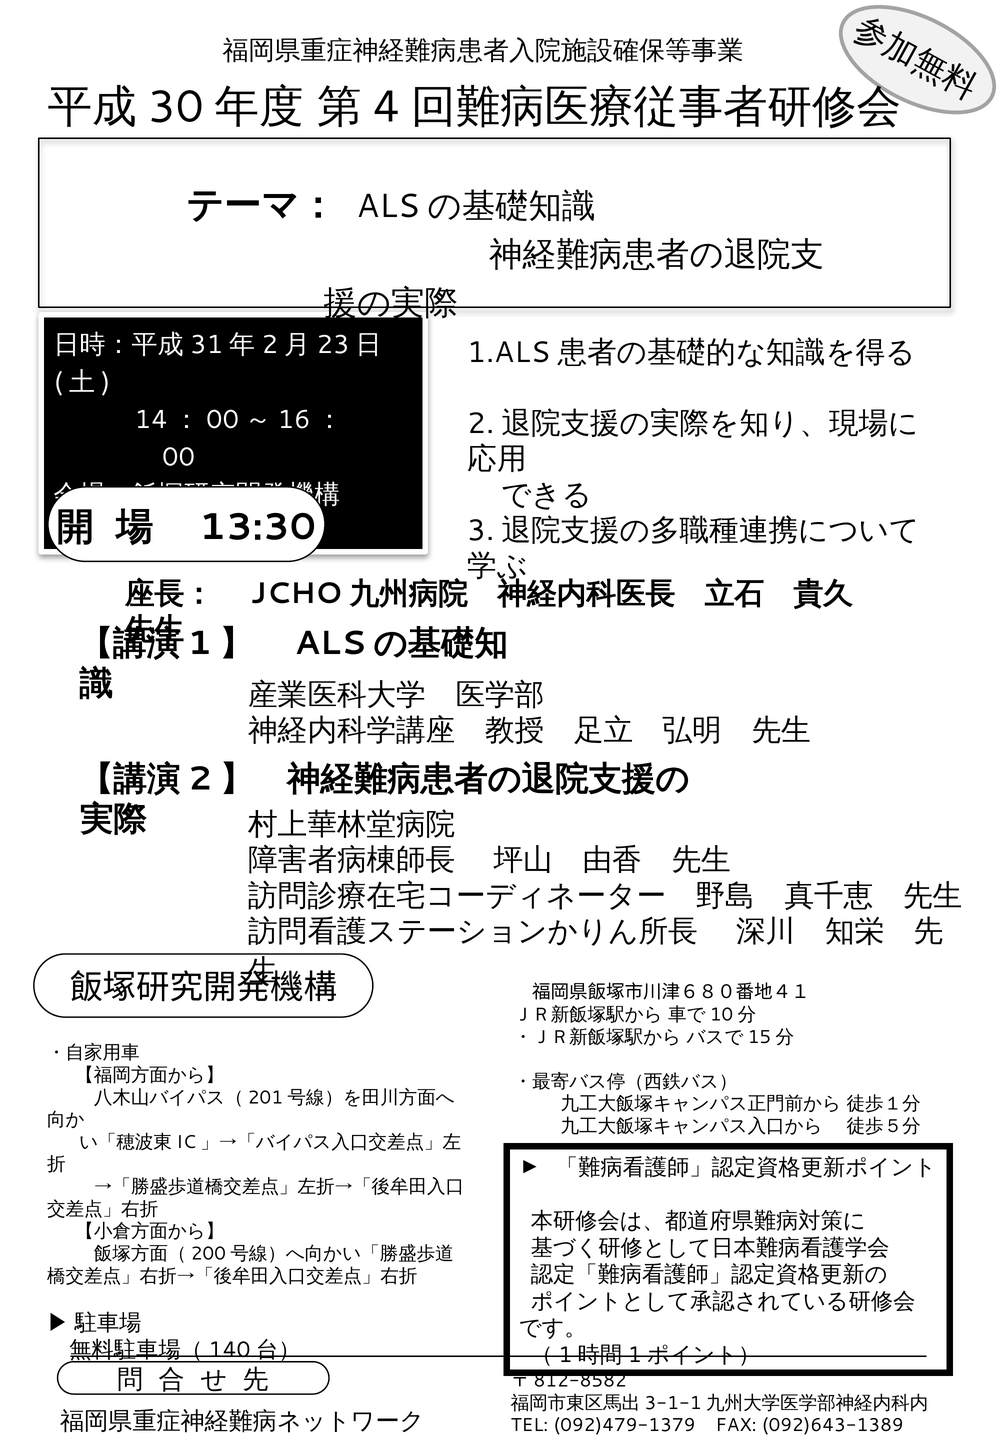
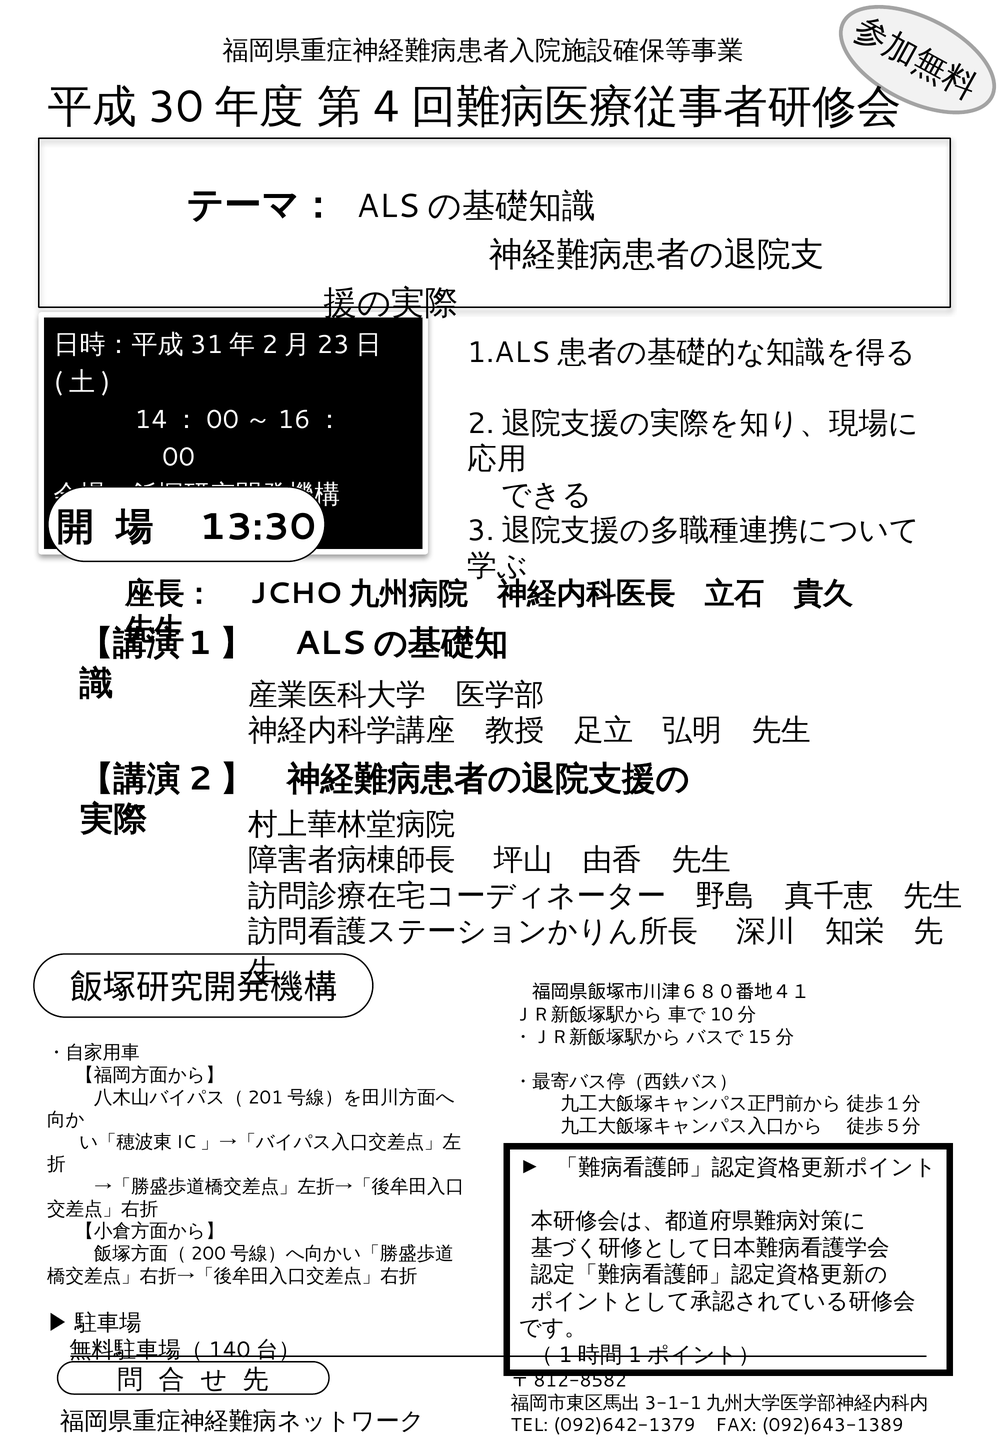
092)479-1379: 092)479-1379 -> 092)642-1379 (624, 1425)
